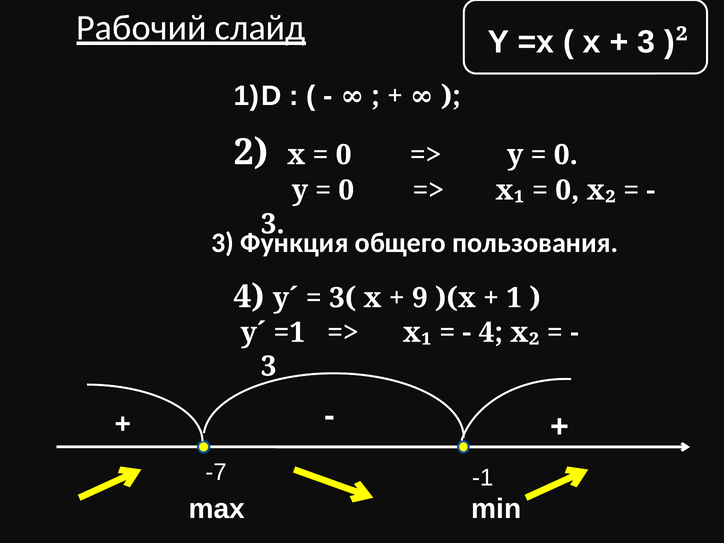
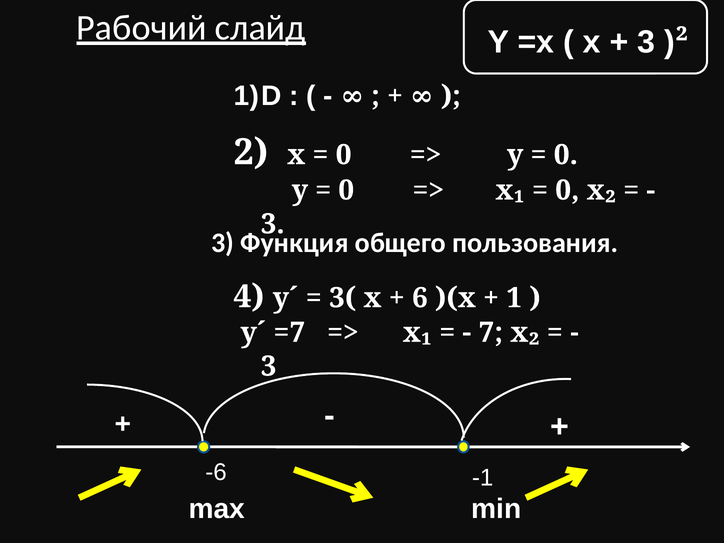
9: 9 -> 6 (420, 298)
=1: =1 -> =7 (289, 333)
4: 4 -> 7 (491, 333)
-7: -7 -> -6 (216, 472)
